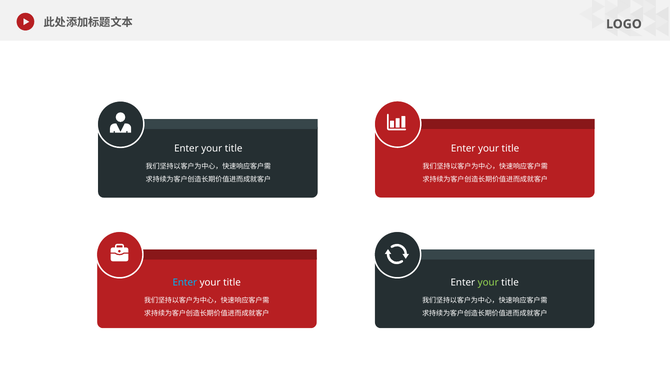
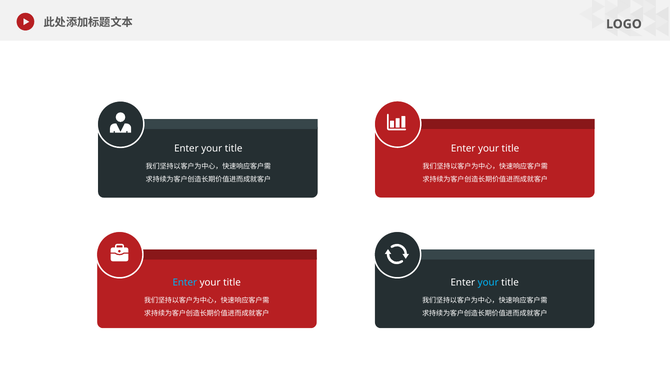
your colour: light green -> light blue (488, 282)
